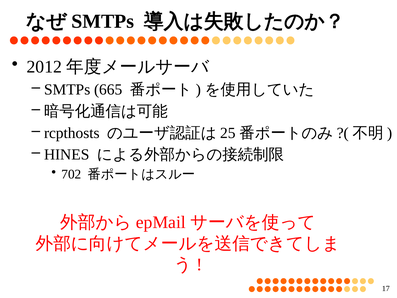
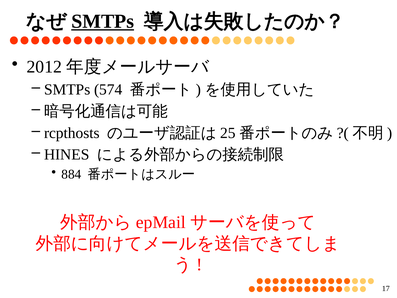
SMTPs underline: none -> present (103, 21)
665: 665 -> 574 (108, 90)
702: 702 -> 884 (71, 174)
